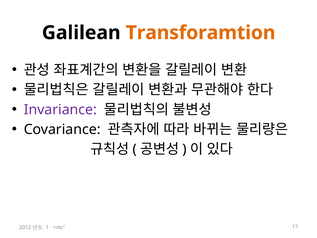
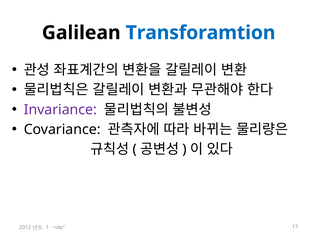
Transforamtion colour: orange -> blue (201, 33)
